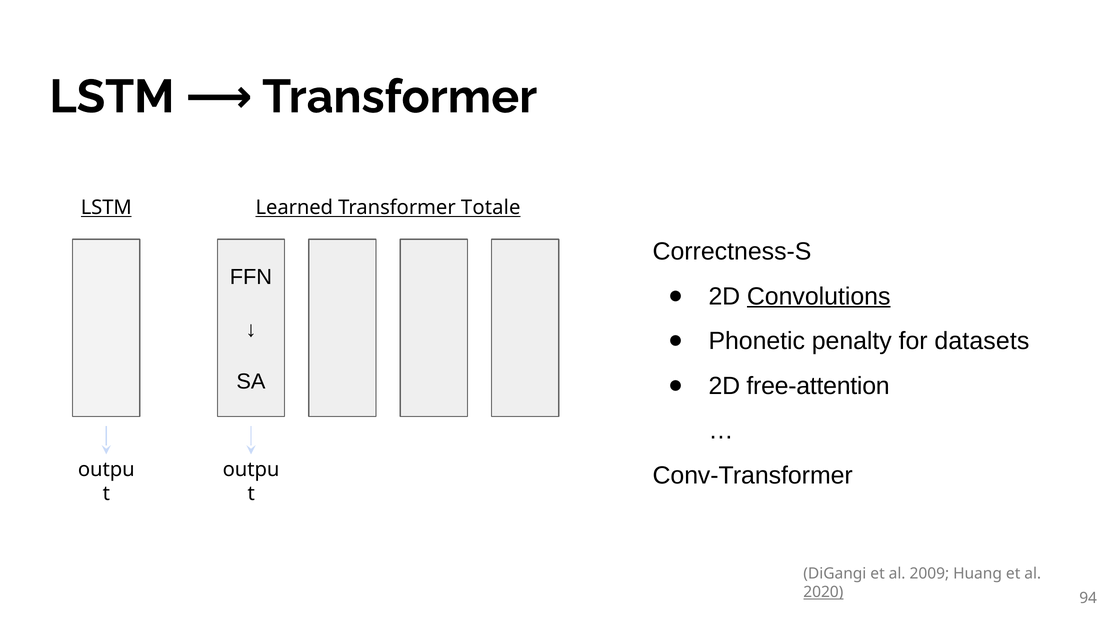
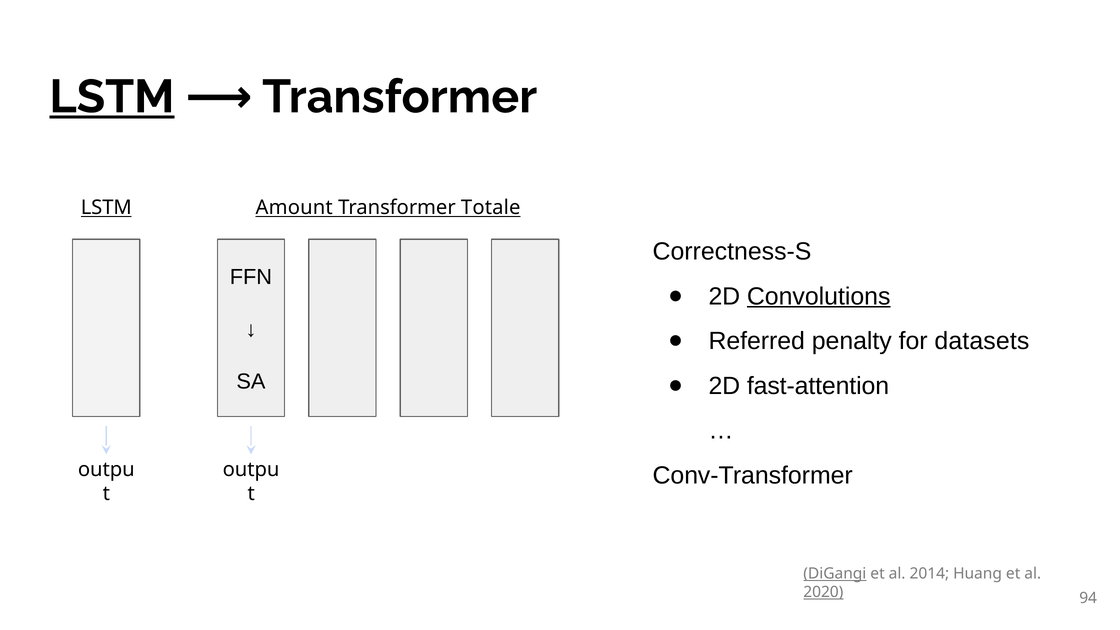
LSTM underline: none -> present (112, 97)
Learned: Learned -> Amount (294, 208)
Phonetic: Phonetic -> Referred (757, 341)
free-attention: free-attention -> fast-attention (818, 386)
DiGangi underline: none -> present (835, 574)
2009: 2009 -> 2014 (929, 574)
